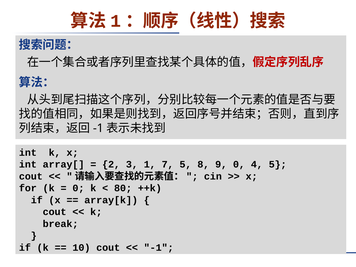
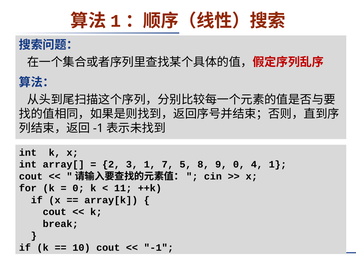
4 5: 5 -> 1 (278, 164)
80: 80 -> 11 (123, 188)
